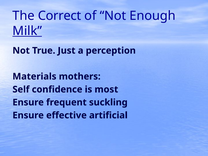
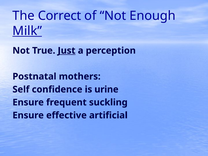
Just underline: none -> present (67, 51)
Materials: Materials -> Postnatal (34, 76)
most: most -> urine (106, 89)
